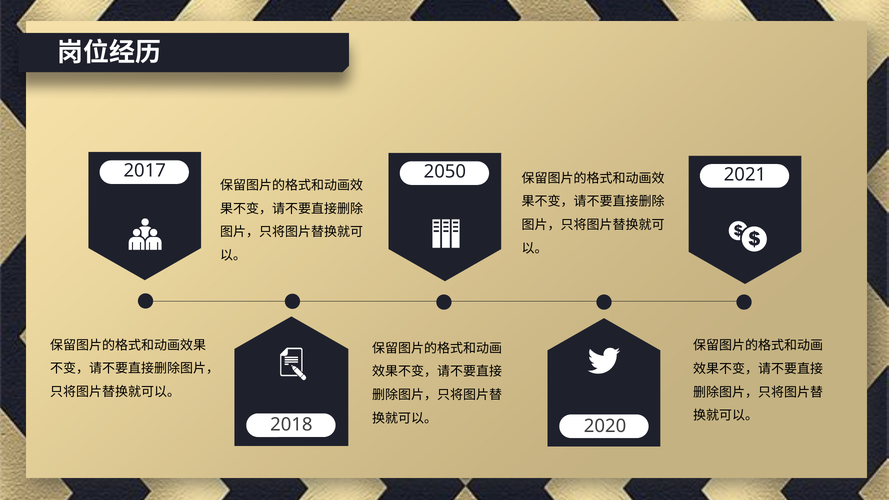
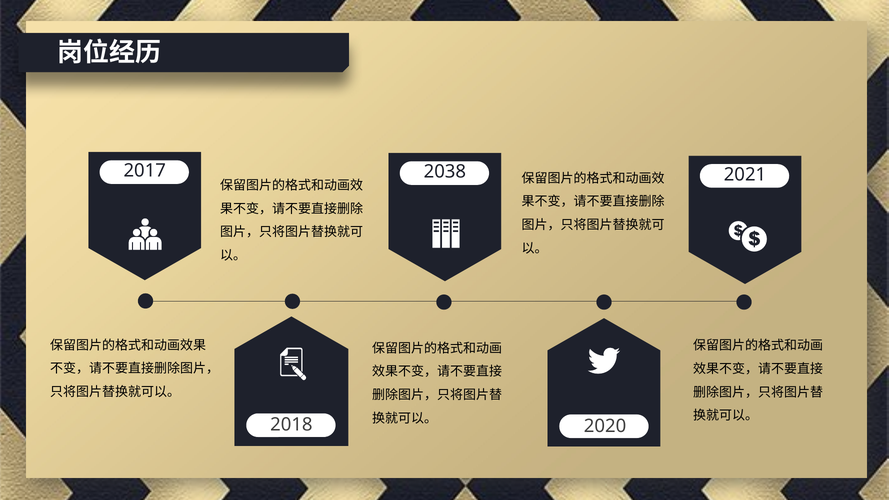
2050: 2050 -> 2038 (445, 172)
